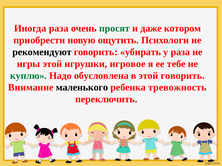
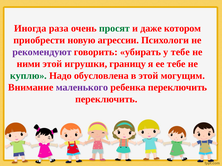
ощутить: ощутить -> агрессии (118, 40)
рекомендуют colour: black -> purple (42, 52)
у раза: раза -> тебе (180, 52)
игры: игры -> ними (29, 64)
игровое: игровое -> границу (128, 64)
этой говорить: говорить -> могущим (183, 76)
маленького colour: black -> purple (82, 88)
ребенка тревожность: тревожность -> переключить (177, 88)
